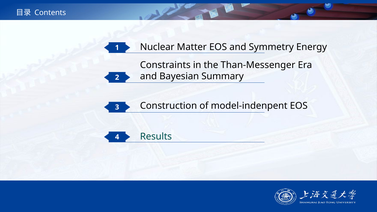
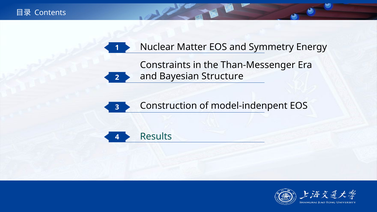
Summary: Summary -> Structure (222, 76)
